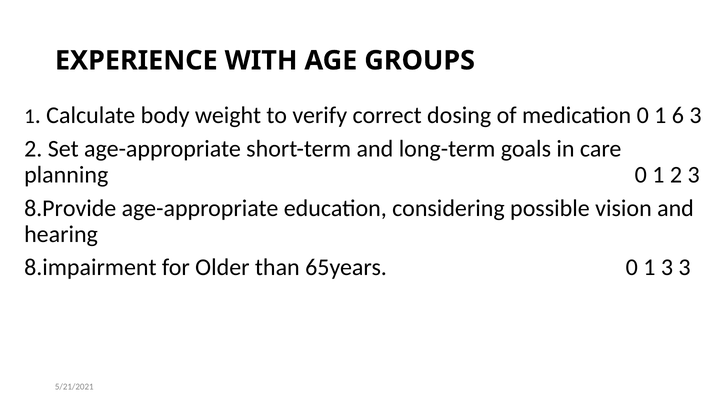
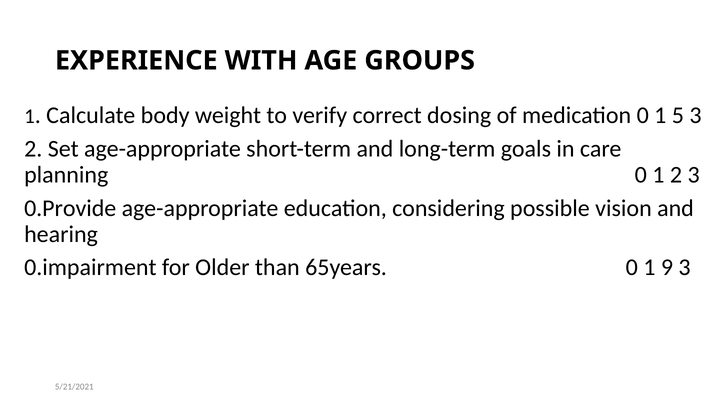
6: 6 -> 5 (678, 115)
8.Provide: 8.Provide -> 0.Provide (70, 208)
8.impairment: 8.impairment -> 0.impairment (90, 268)
1 3: 3 -> 9 (667, 268)
